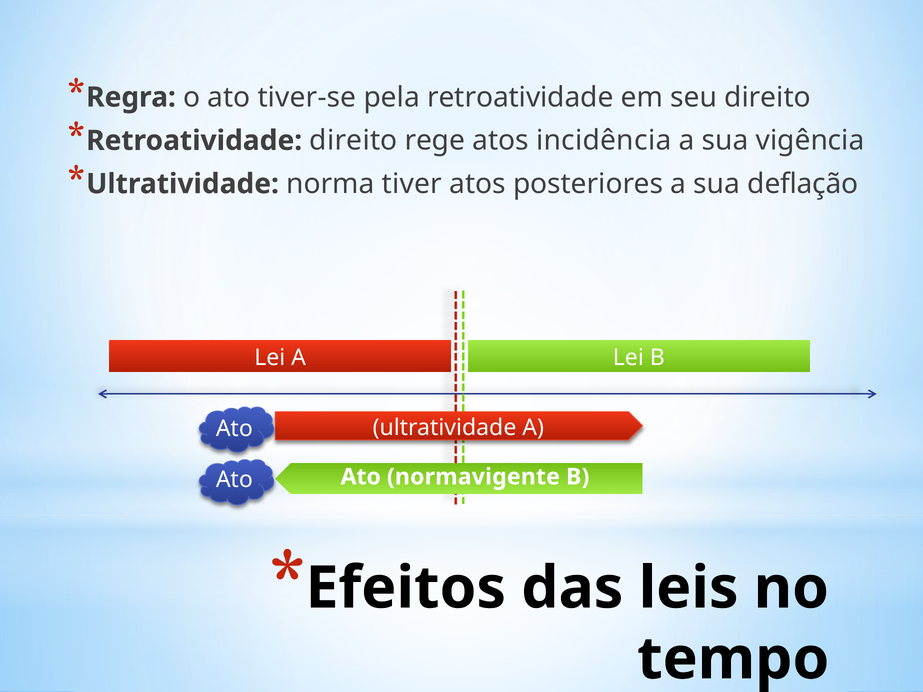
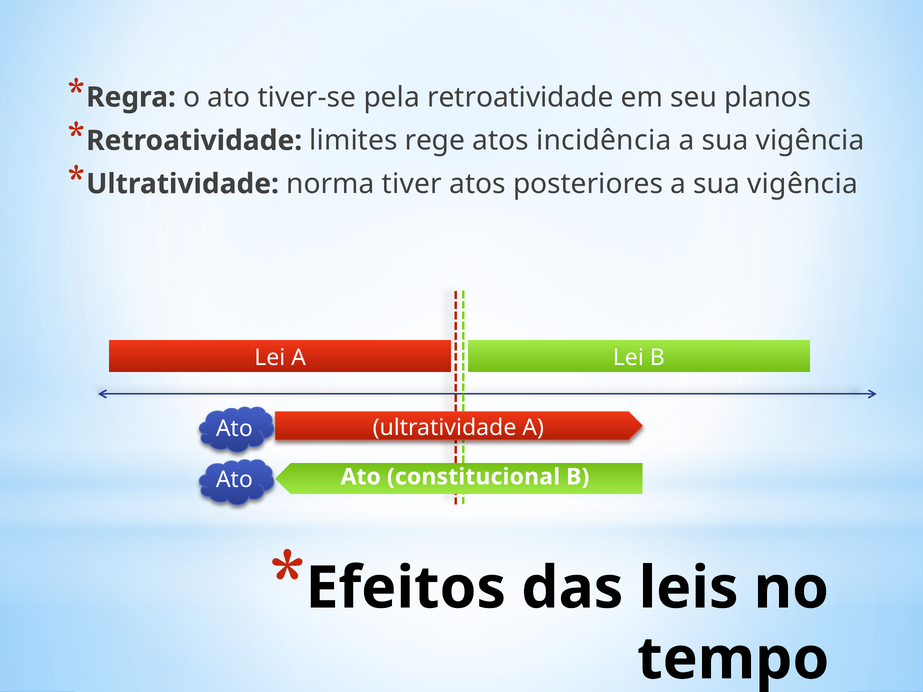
seu direito: direito -> planos (768, 97)
Retroatividade direito: direito -> limites (354, 141)
posteriores a sua deflação: deflação -> vigência (803, 184)
normavigente: normavigente -> constitucional (473, 477)
